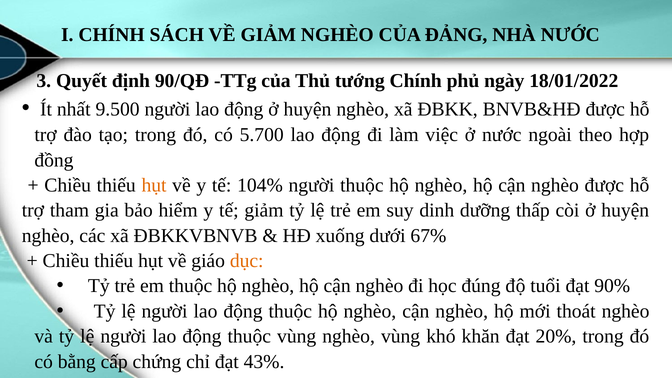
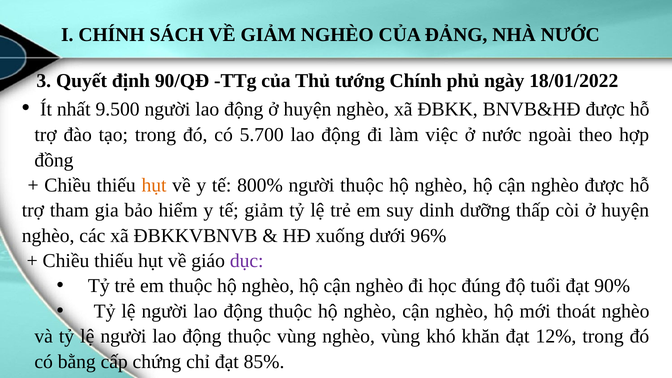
104%: 104% -> 800% (260, 185)
67%: 67% -> 96% (428, 236)
dục colour: orange -> purple (247, 261)
20%: 20% -> 12% (556, 336)
43%: 43% -> 85% (264, 362)
